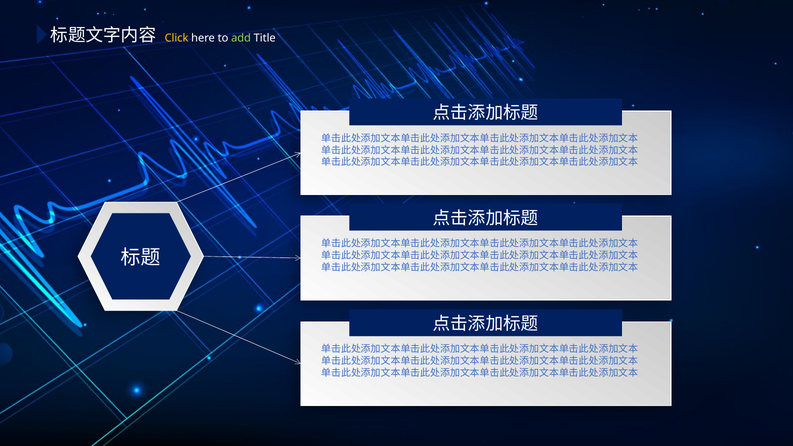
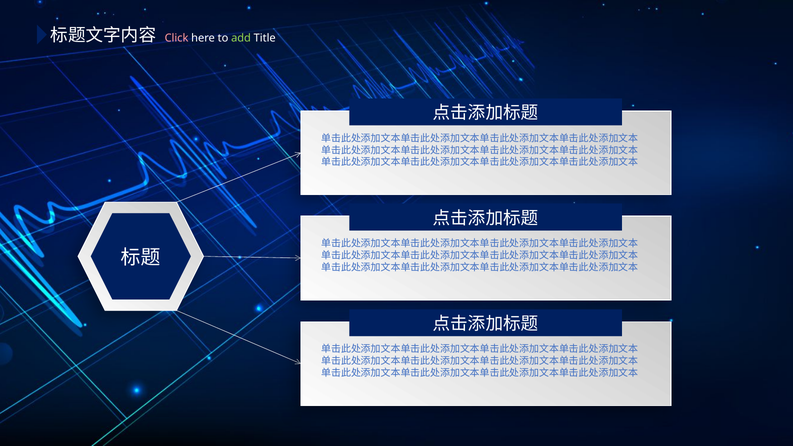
Click colour: yellow -> pink (177, 38)
